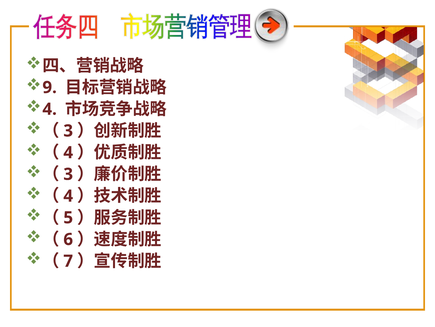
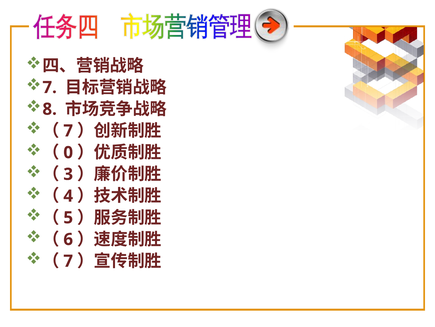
9: 9 -> 7 (50, 87)
4: 4 -> 8 (50, 109)
3: 3 -> 7 (68, 131)
4: 4 -> 0 (68, 152)
